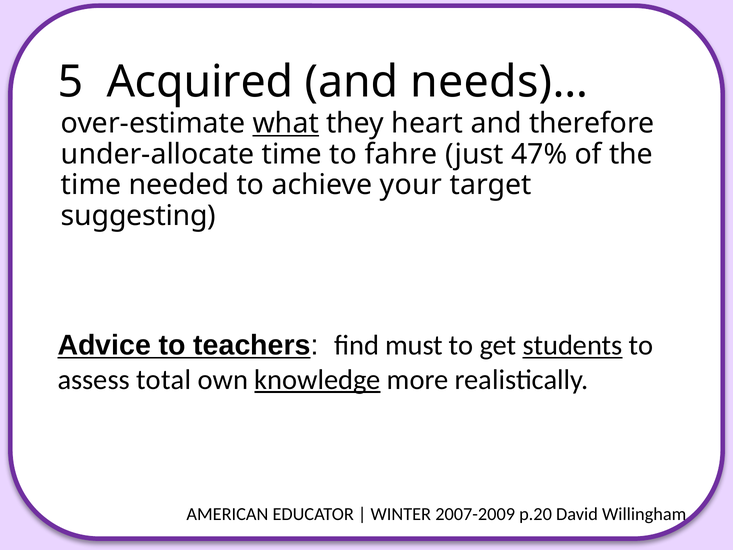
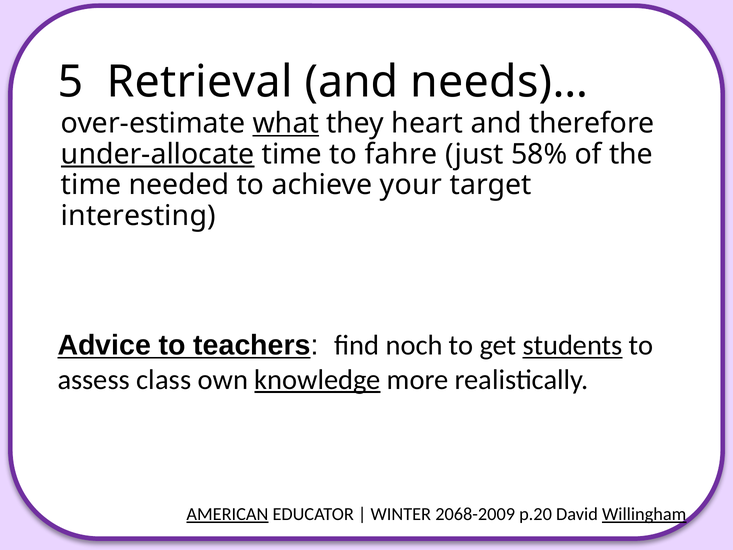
Acquired: Acquired -> Retrieval (200, 82)
under-allocate underline: none -> present (158, 154)
47%: 47% -> 58% (539, 154)
suggesting: suggesting -> interesting (138, 216)
must: must -> noch (414, 345)
total: total -> class (164, 380)
AMERICAN underline: none -> present (227, 514)
2007-2009: 2007-2009 -> 2068-2009 (475, 514)
Willingham underline: none -> present (644, 514)
